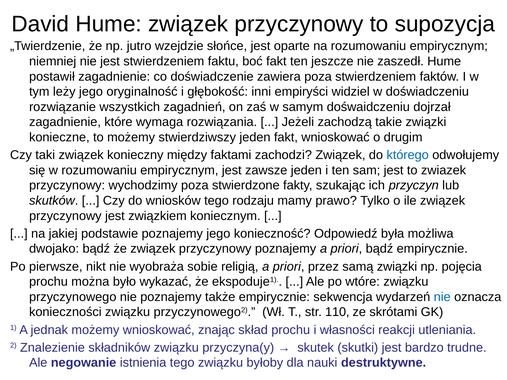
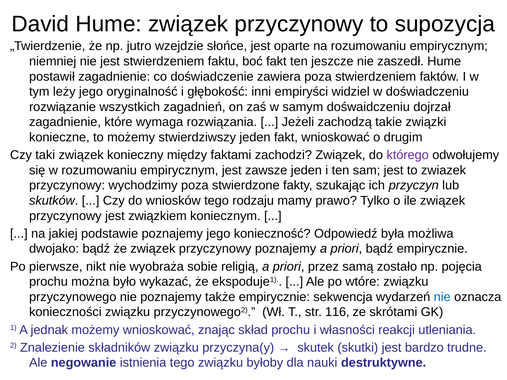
którego colour: blue -> purple (408, 155)
samą związki: związki -> zostało (397, 267)
110: 110 -> 116 (337, 312)
